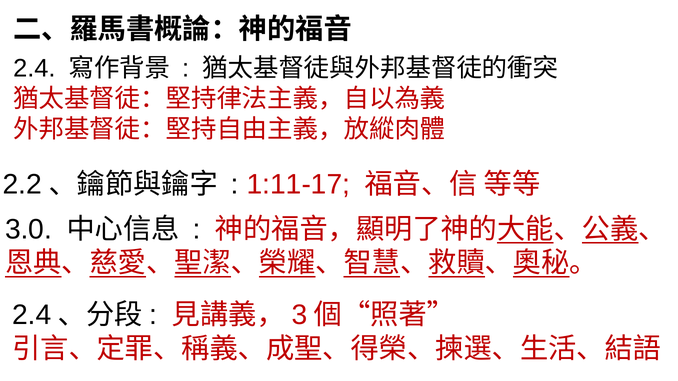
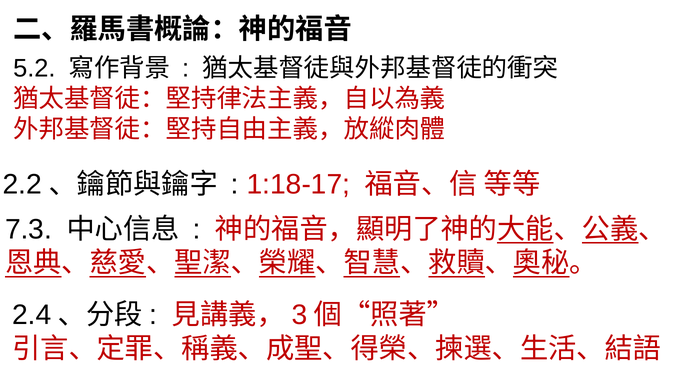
2.4: 2.4 -> 5.2 (34, 68)
1:11-17: 1:11-17 -> 1:18-17 (298, 185)
3.0: 3.0 -> 7.3 (29, 229)
